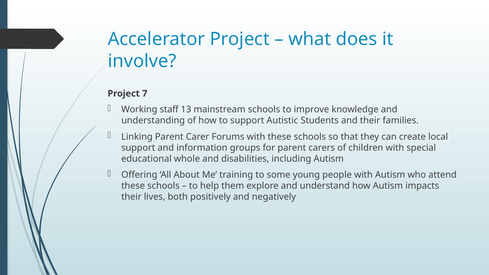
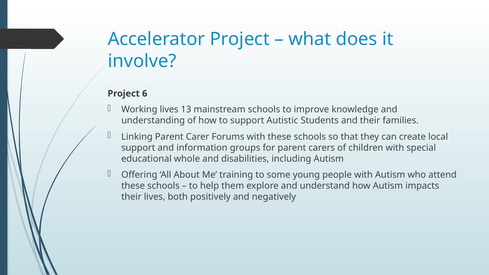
7: 7 -> 6 (145, 94)
Working staff: staff -> lives (169, 110)
